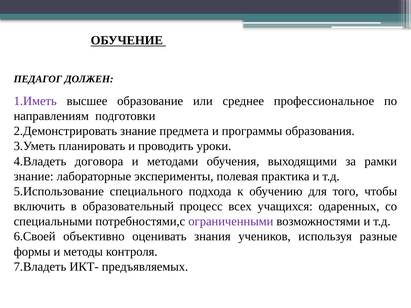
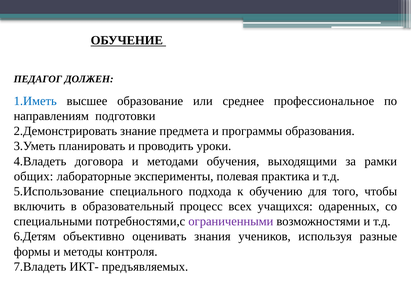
1.Иметь colour: purple -> blue (35, 101)
знание: знание -> общих (34, 176)
6.Своей: 6.Своей -> 6.Детям (35, 237)
